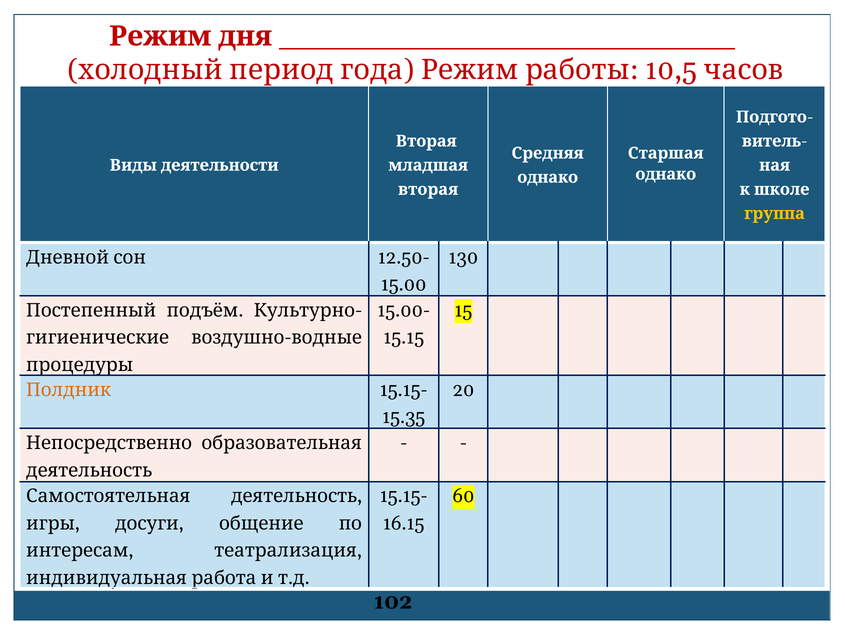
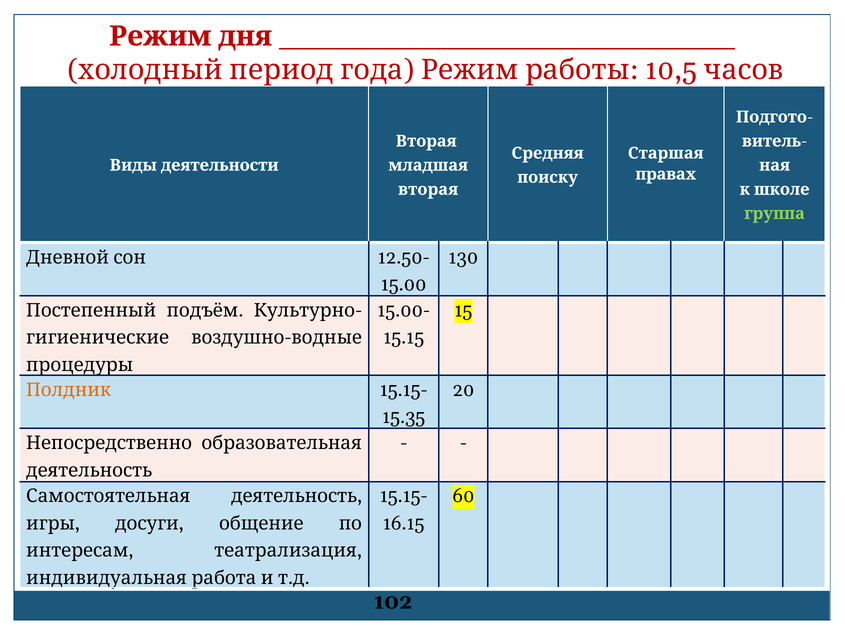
однако: однако -> правах (666, 174)
однако: однако -> поиску (548, 177)
группа colour: yellow -> light green (775, 213)
